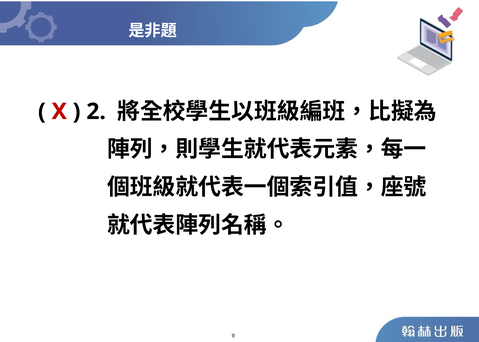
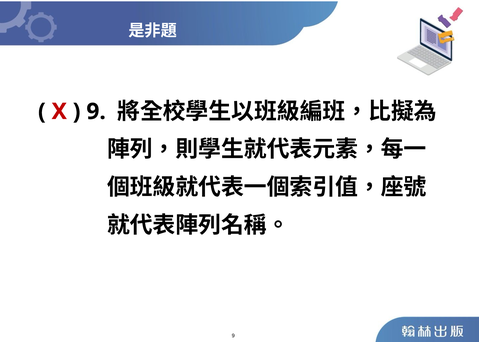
2: 2 -> 9 (96, 112)
